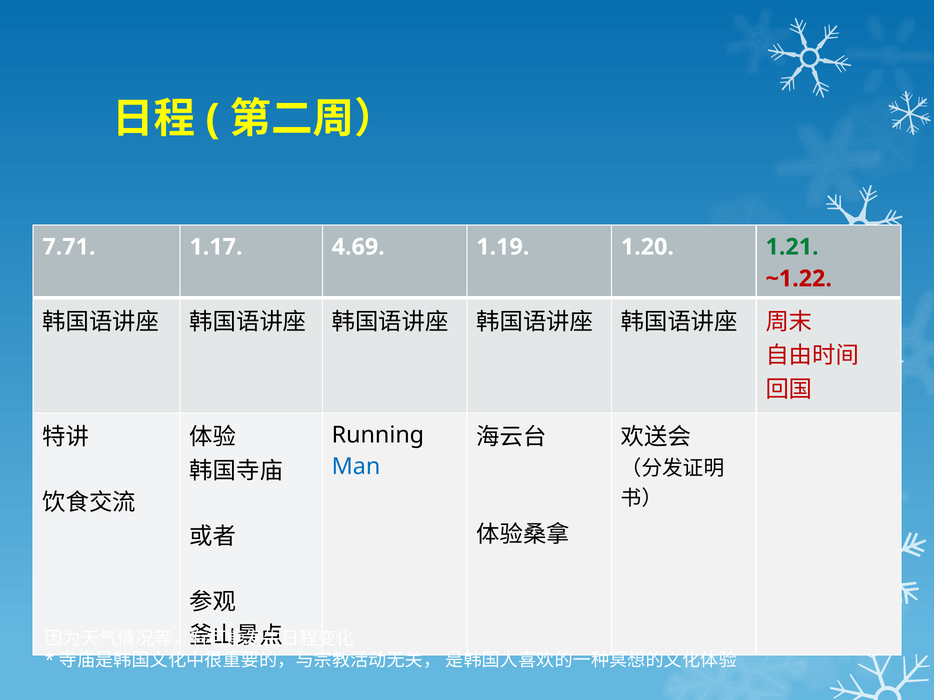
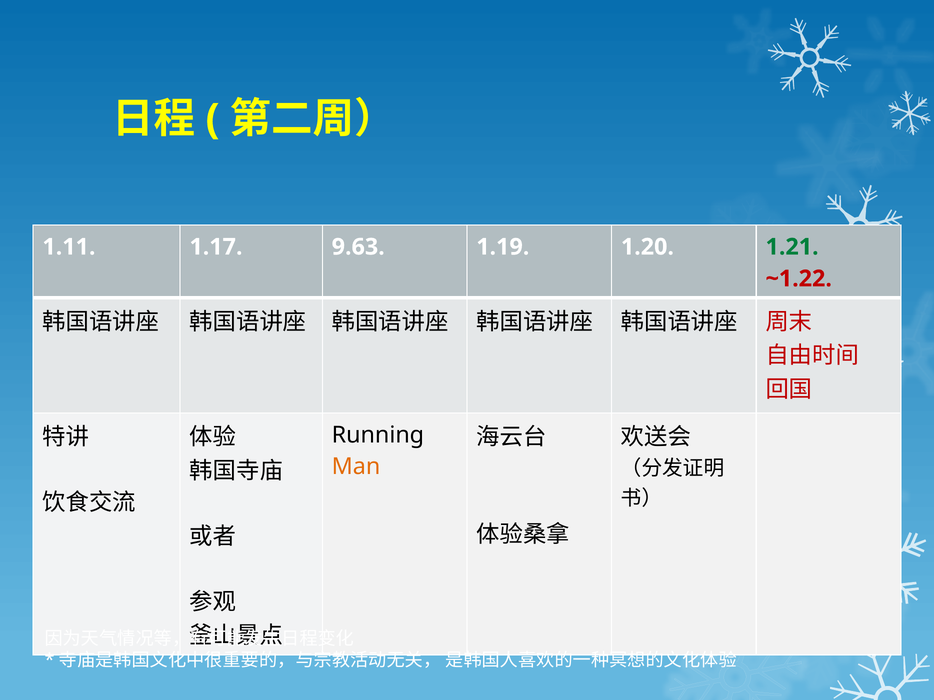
7.71: 7.71 -> 1.11 (69, 247)
4.69: 4.69 -> 9.63 (358, 247)
Man colour: blue -> orange (356, 467)
